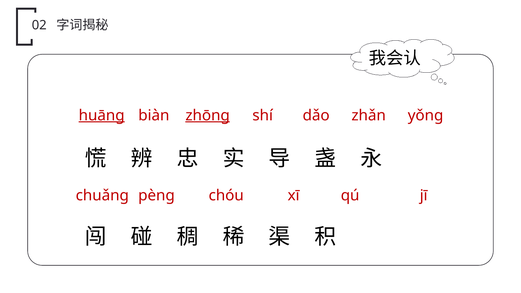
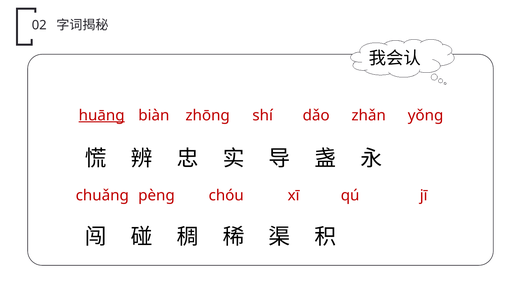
zhōnɡ underline: present -> none (208, 115)
